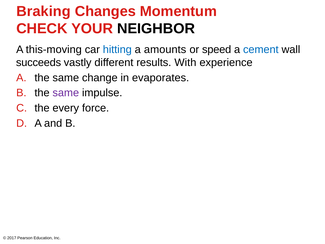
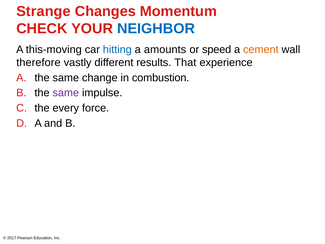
Braking: Braking -> Strange (43, 11)
NEIGHBOR colour: black -> blue (156, 29)
cement colour: blue -> orange (261, 49)
succeeds: succeeds -> therefore (38, 62)
With: With -> That (185, 62)
evaporates: evaporates -> combustion (161, 78)
